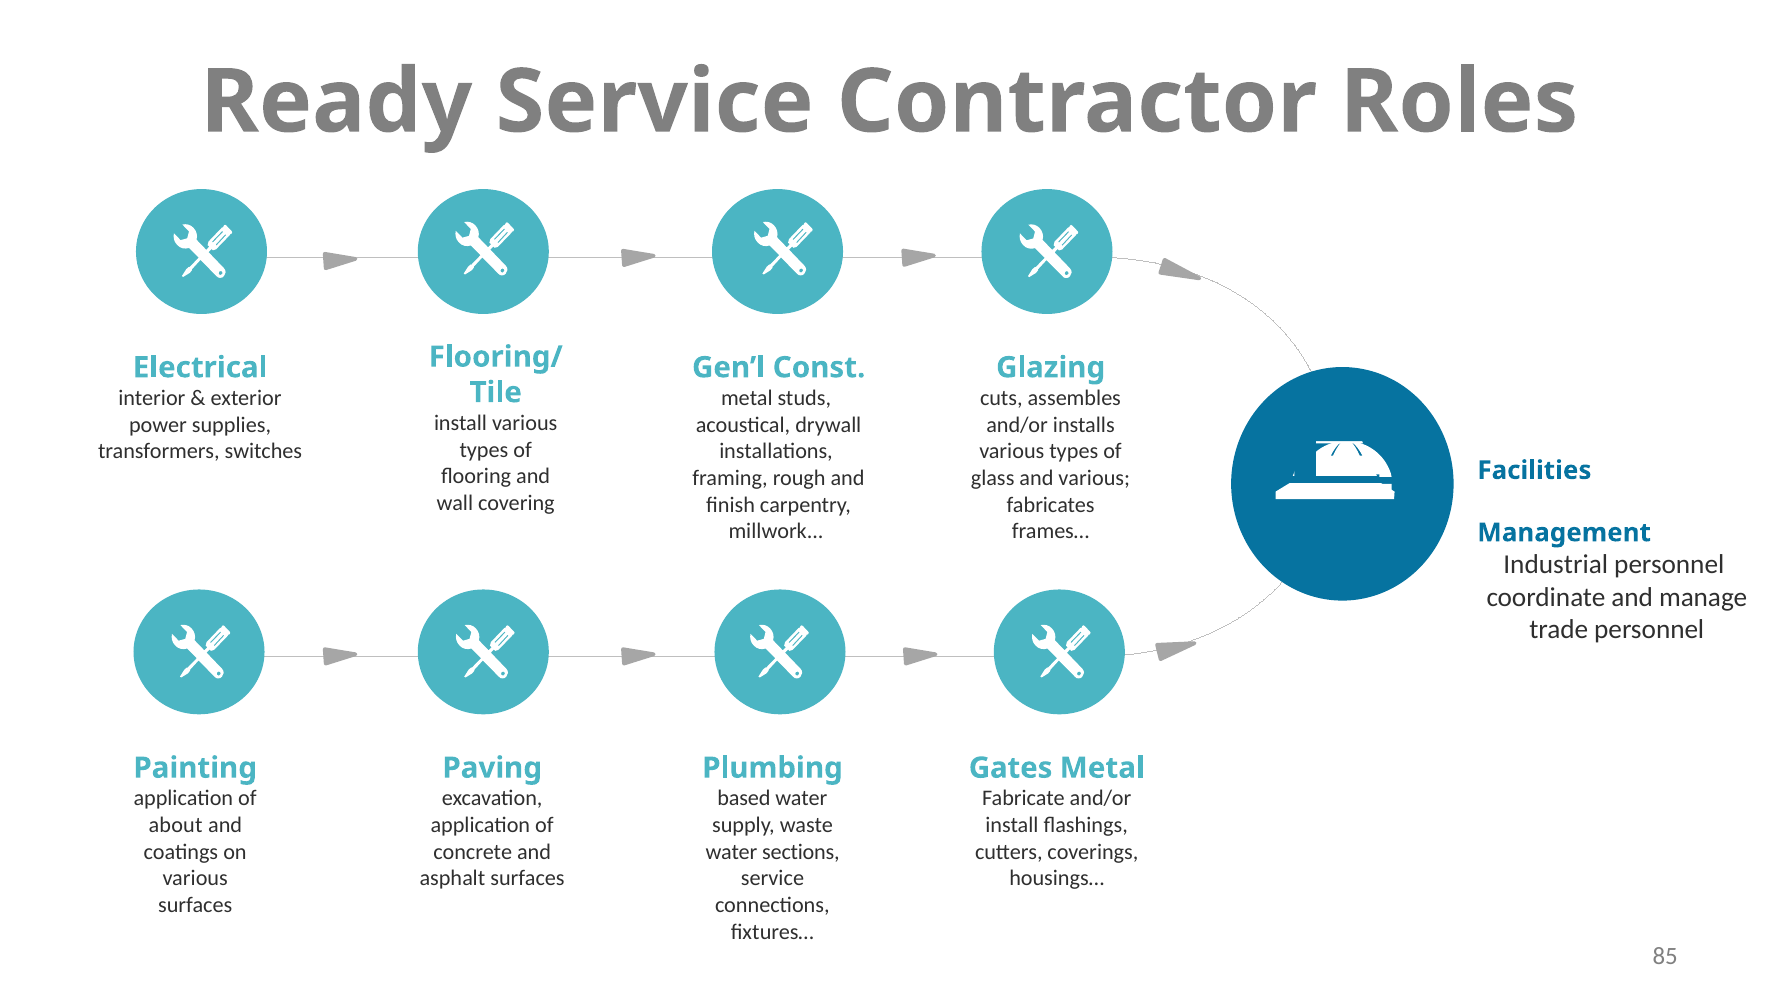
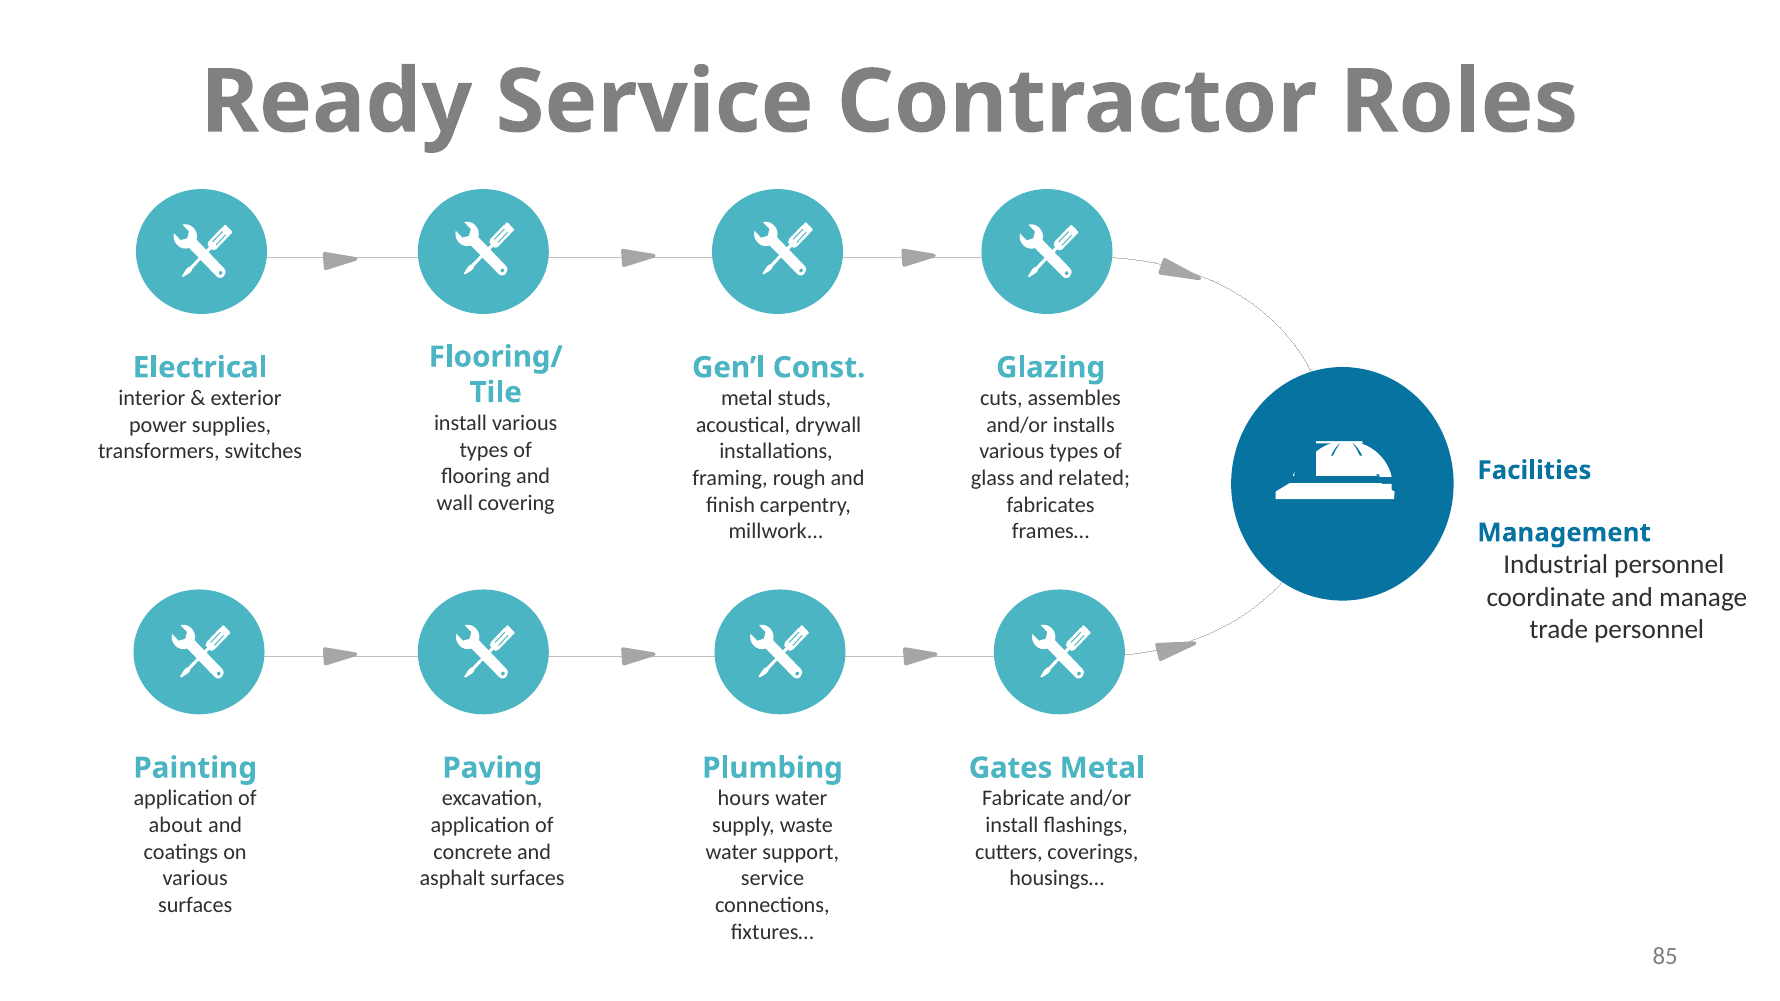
and various: various -> related (1094, 478)
based: based -> hours (744, 799)
sections: sections -> support (801, 852)
